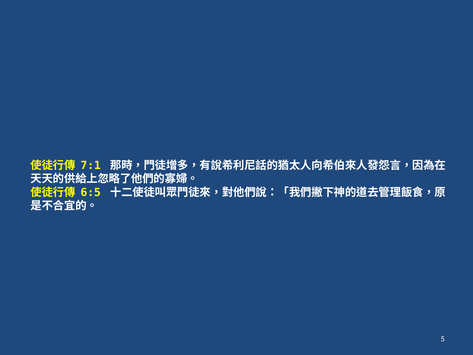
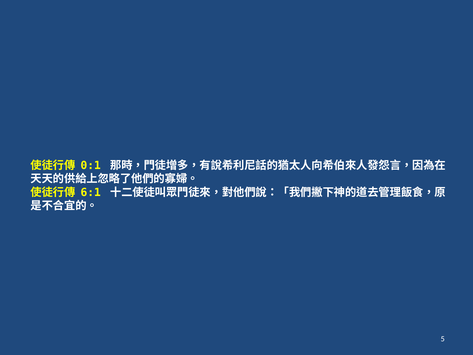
7:1: 7:1 -> 0:1 (91, 165)
6:5: 6:5 -> 6:1 (91, 192)
